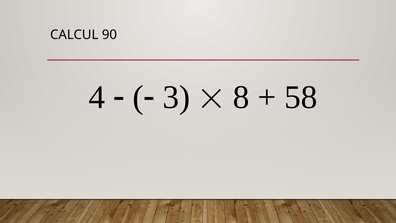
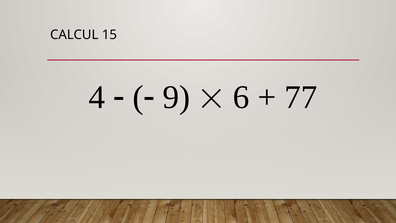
90: 90 -> 15 (109, 35)
3: 3 -> 9 (176, 97)
8: 8 -> 6 (241, 97)
58: 58 -> 77 (301, 97)
